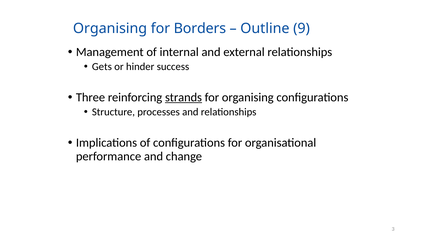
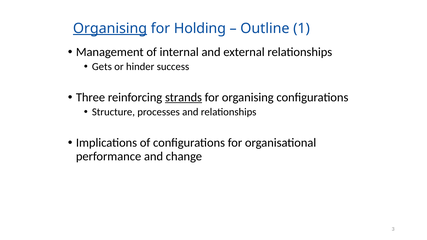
Organising underline: none -> present (110, 28)
Borders: Borders -> Holding (200, 28)
9: 9 -> 1 (302, 28)
